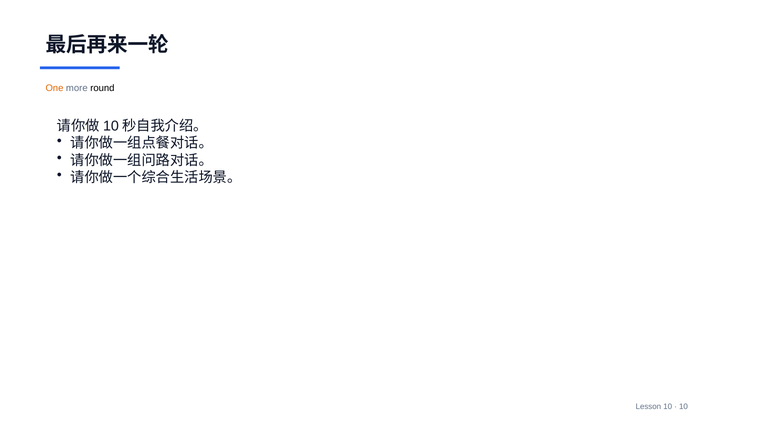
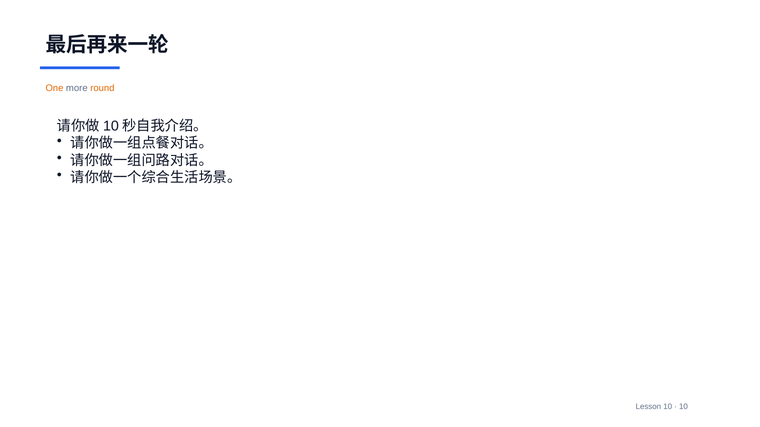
round colour: black -> orange (102, 88)
